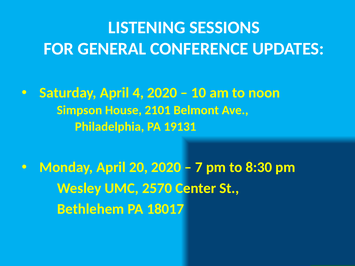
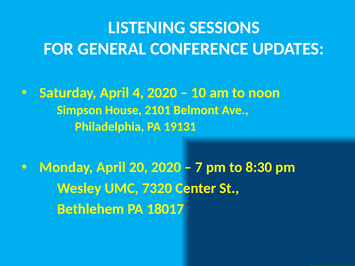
2570: 2570 -> 7320 (157, 188)
